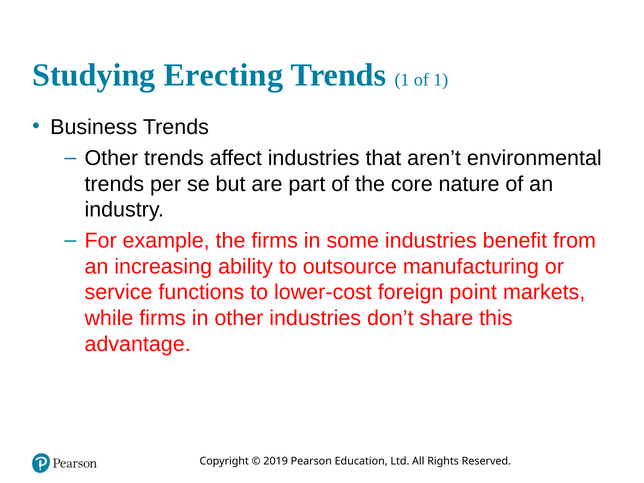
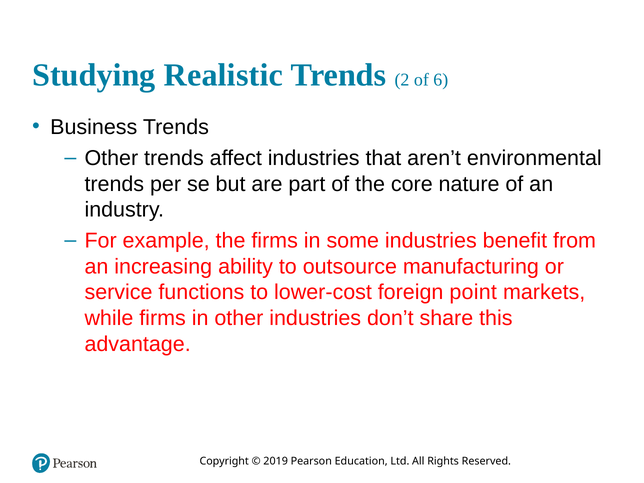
Erecting: Erecting -> Realistic (223, 75)
Trends 1: 1 -> 2 (402, 80)
of 1: 1 -> 6 (441, 80)
